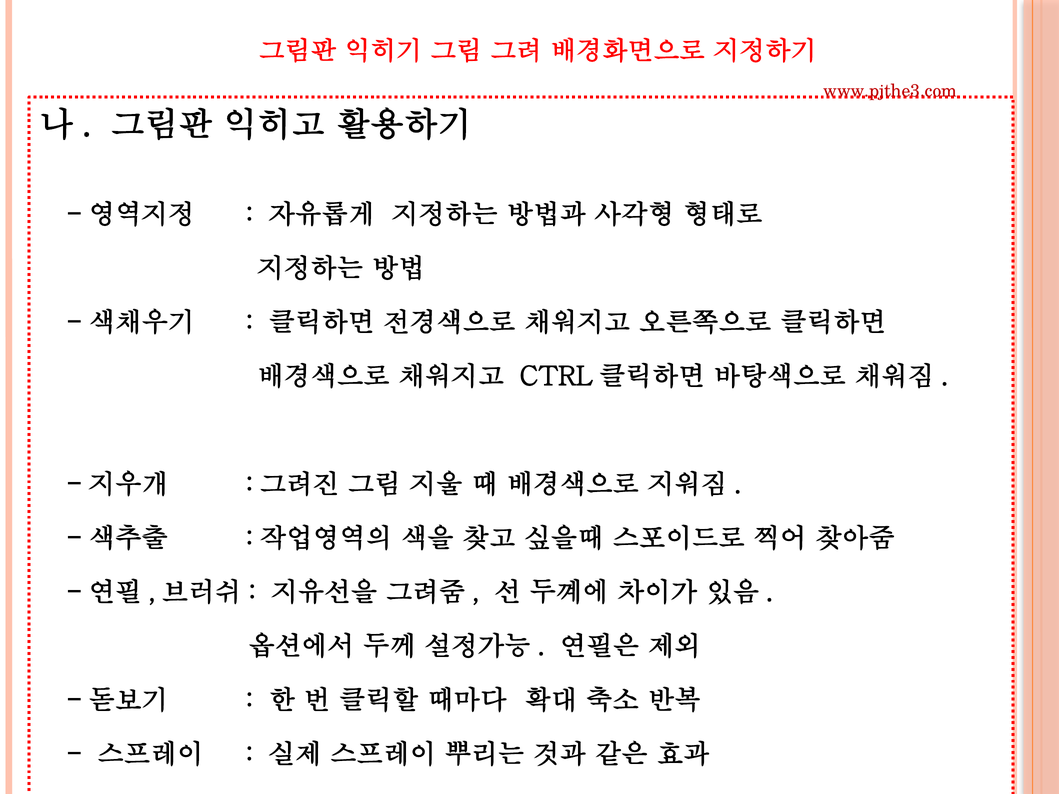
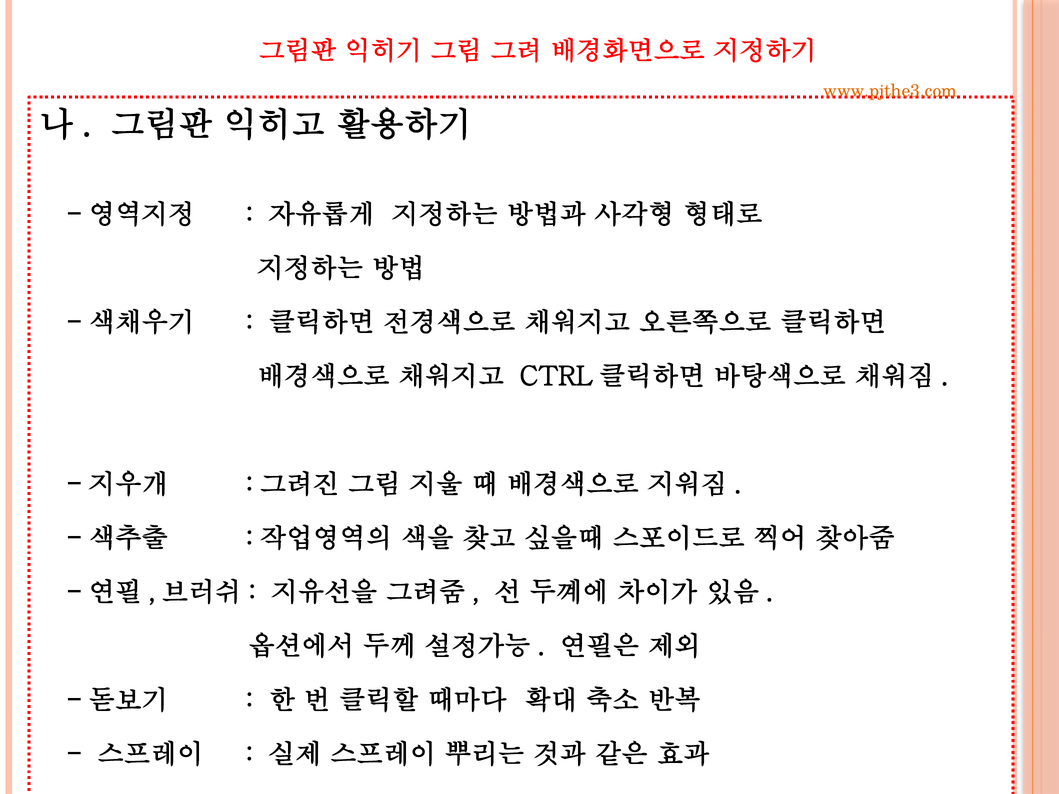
www.pjthe3.com colour: red -> orange (890, 91)
